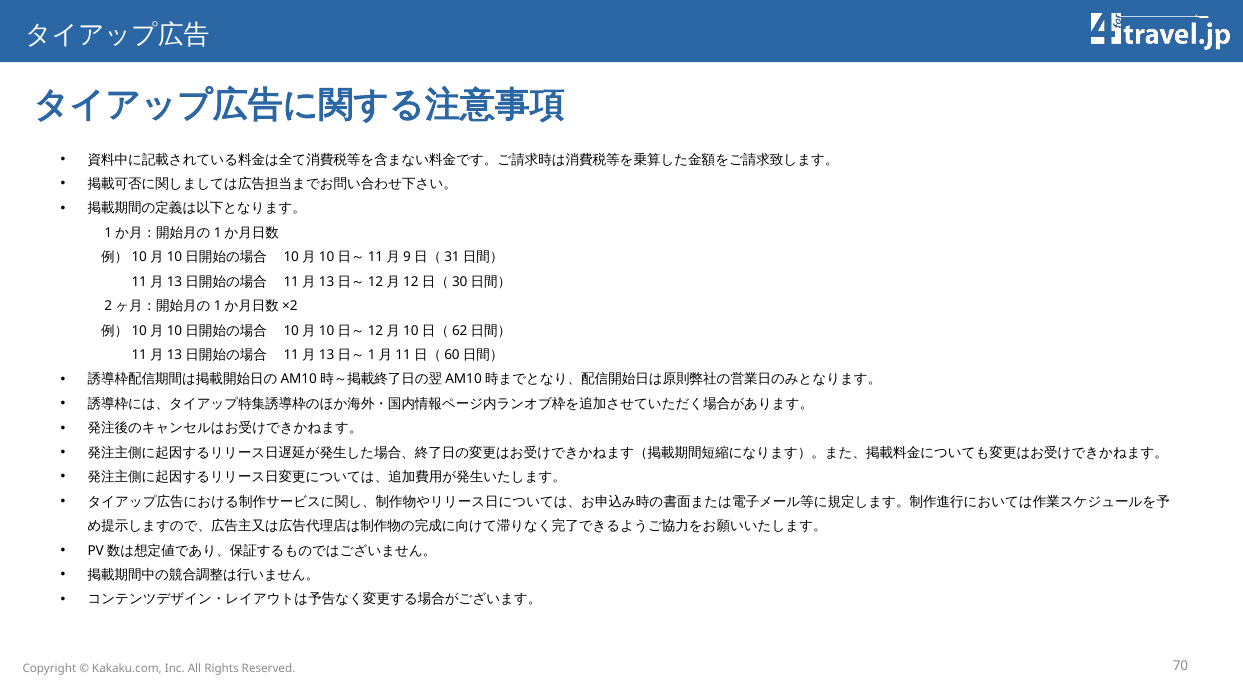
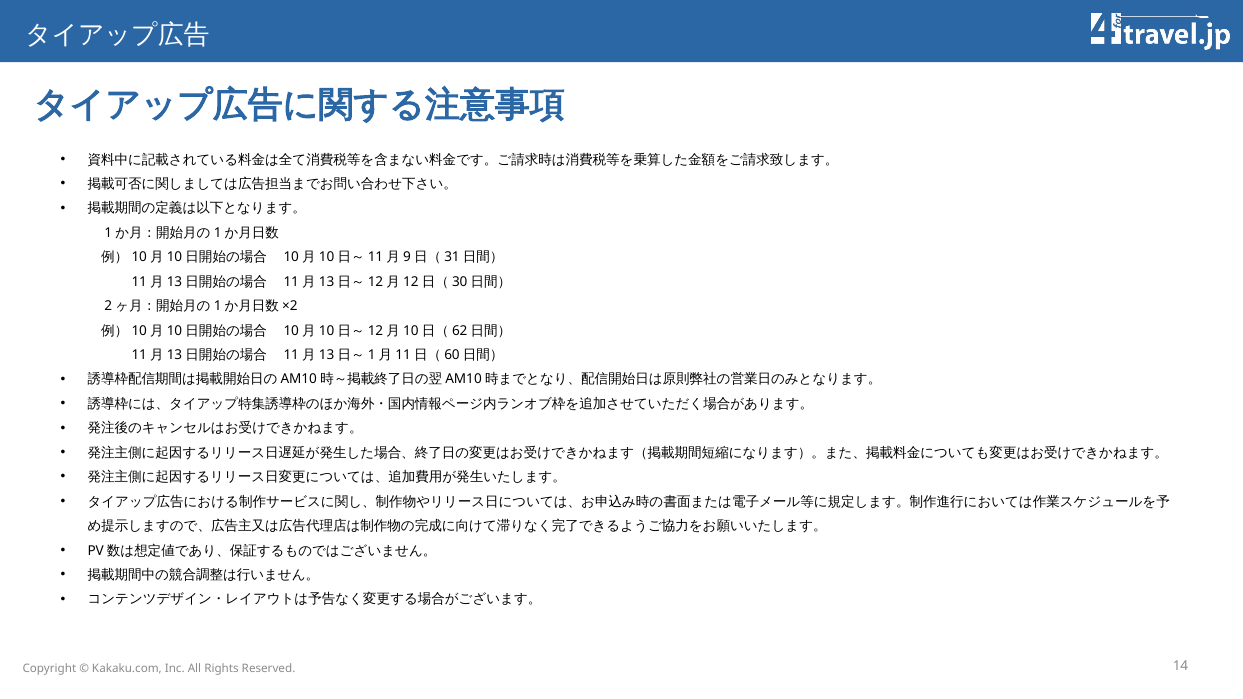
70: 70 -> 14 (1181, 667)
